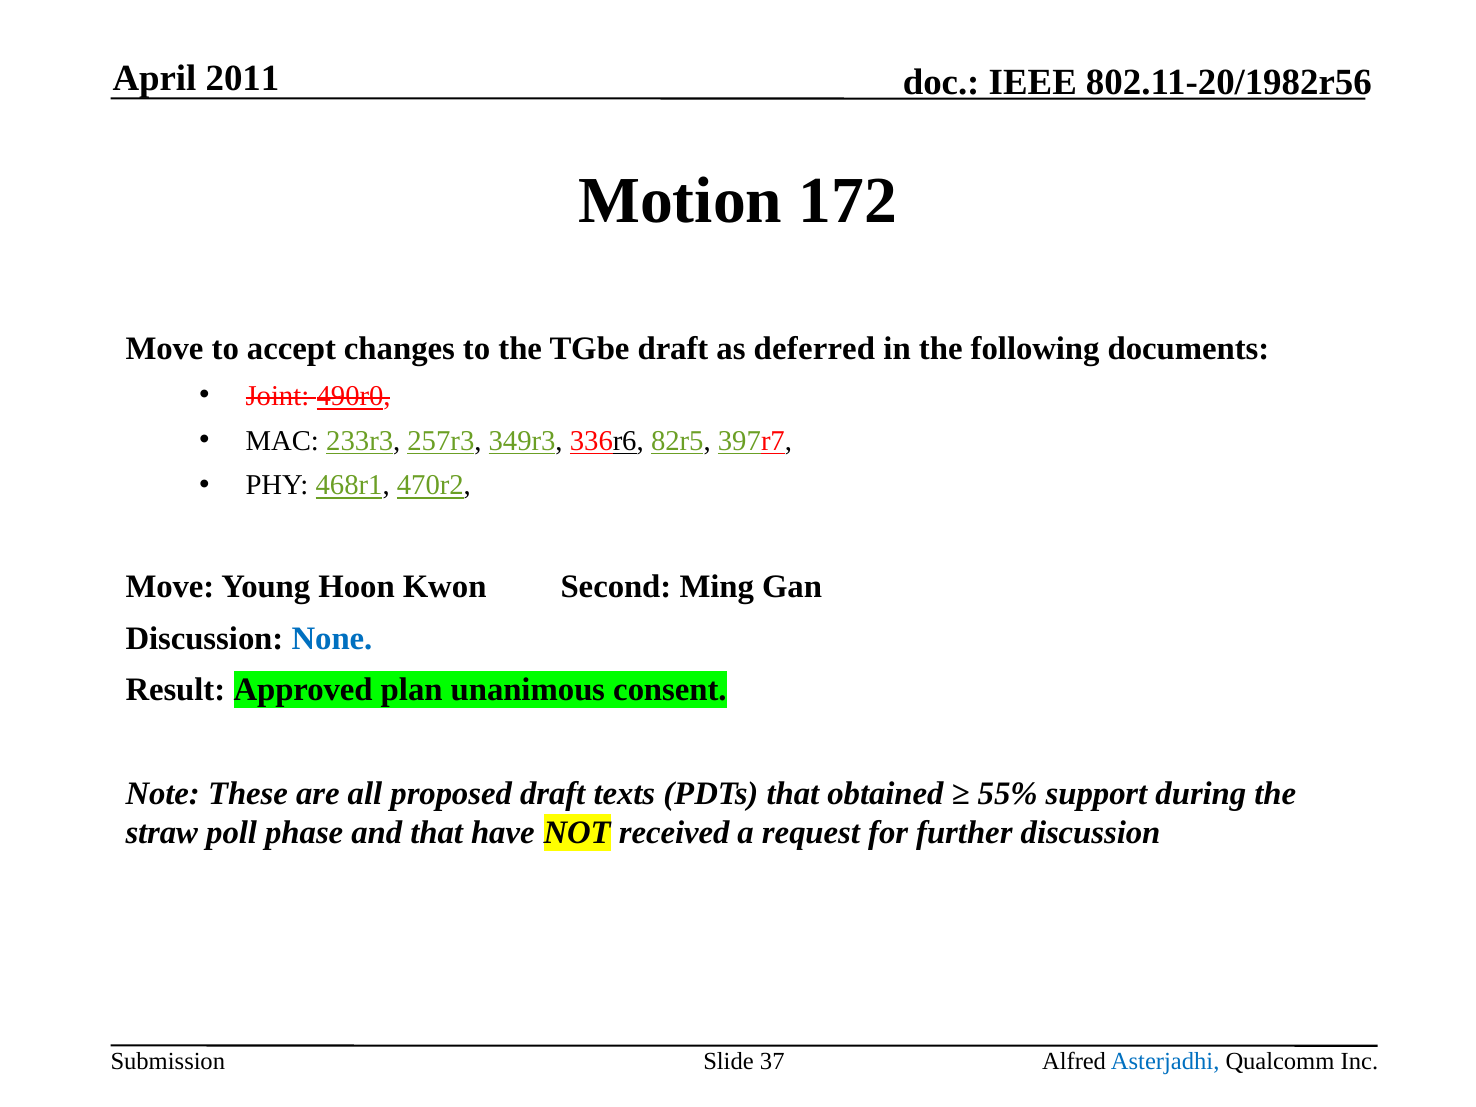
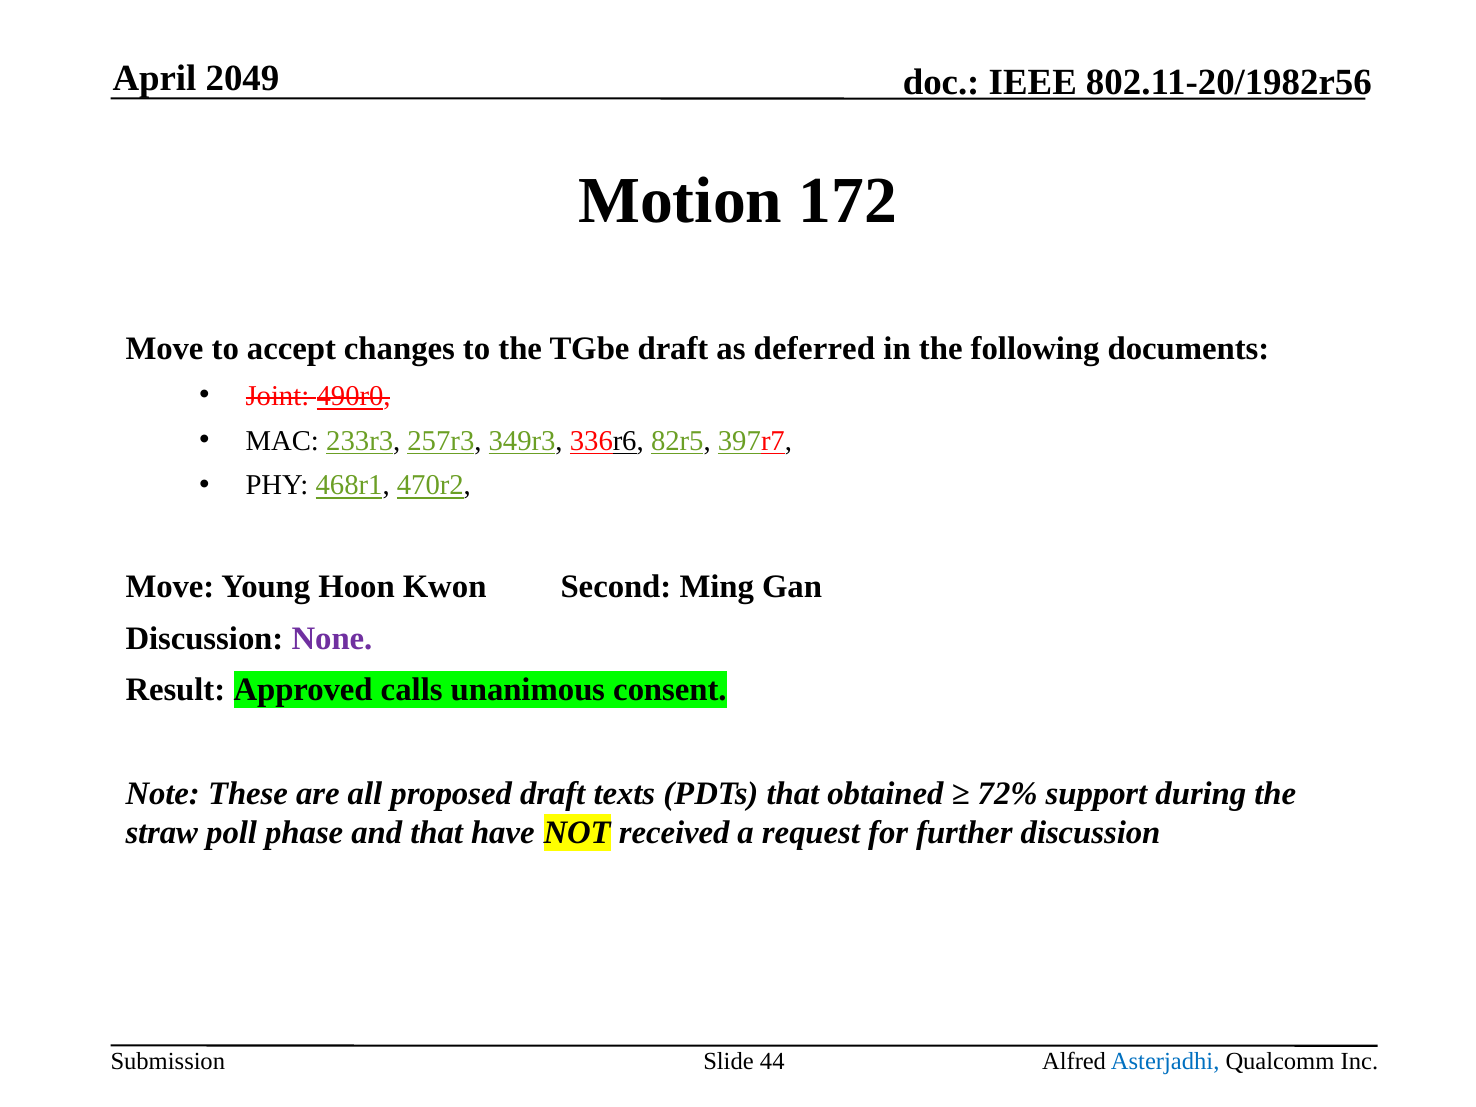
2011: 2011 -> 2049 (242, 78)
None colour: blue -> purple (332, 638)
plan: plan -> calls (412, 690)
55%: 55% -> 72% (1008, 793)
37: 37 -> 44 (772, 1062)
